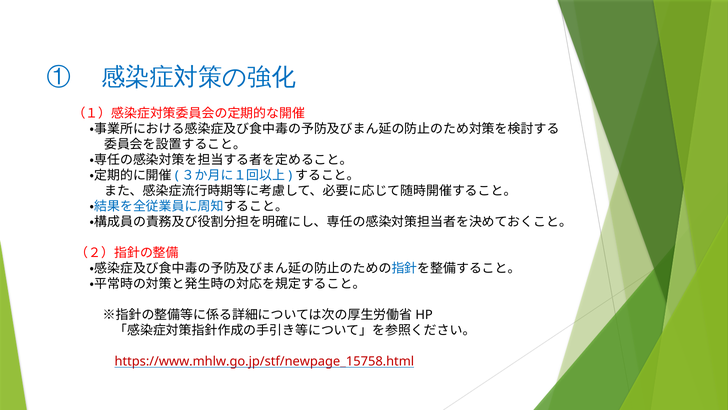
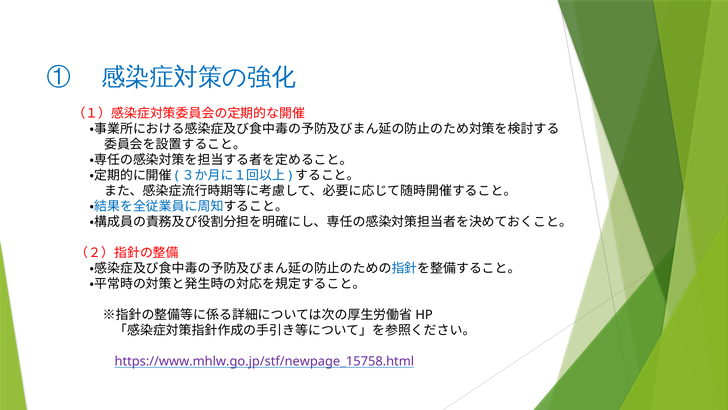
https://www.mhlw.go.jp/stf/newpage_15758.html colour: red -> purple (264, 361)
